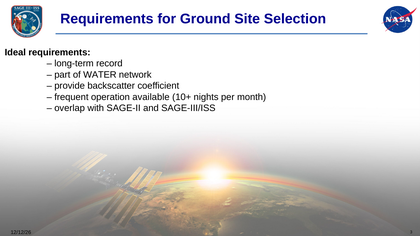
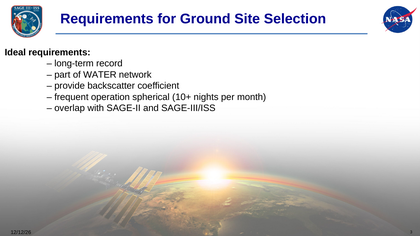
available: available -> spherical (151, 97)
